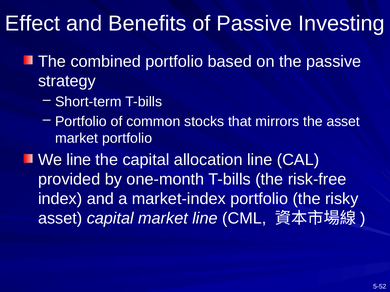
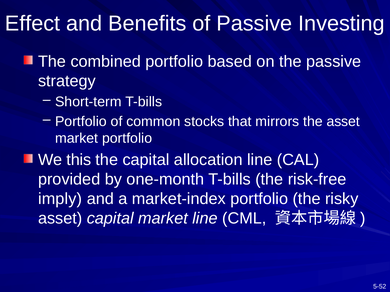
We line: line -> this (79, 160)
index: index -> imply (60, 199)
